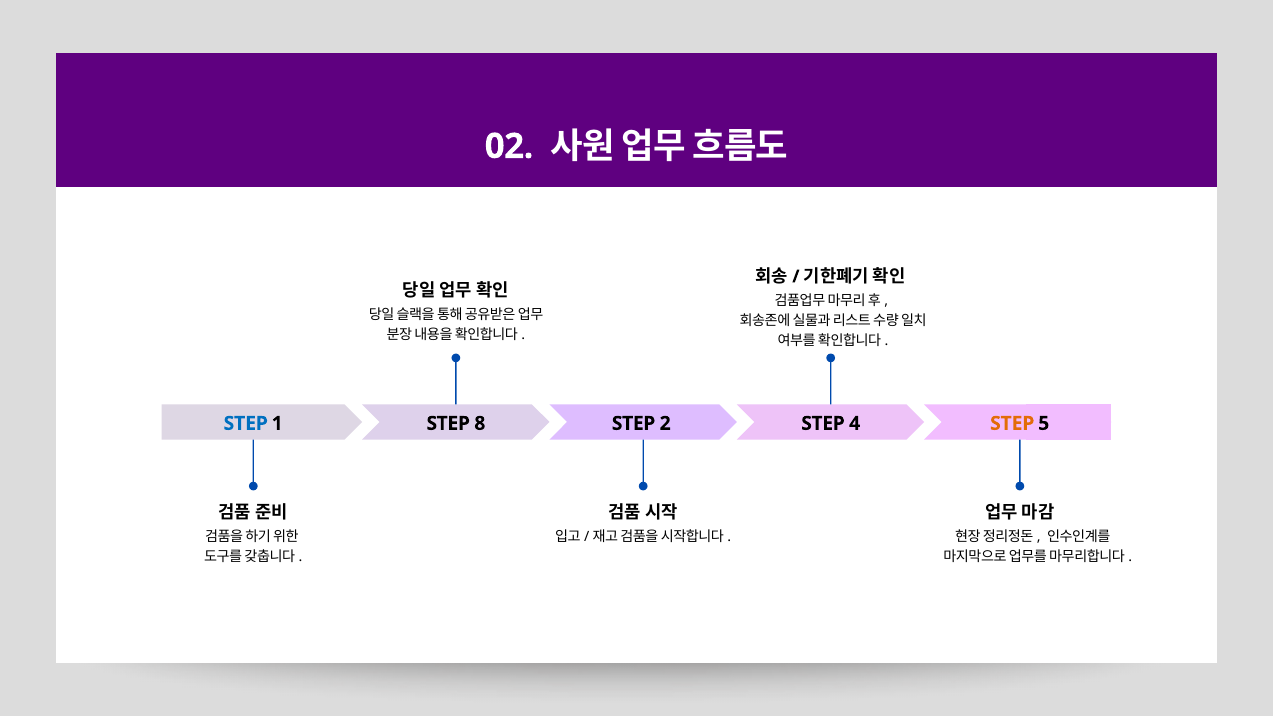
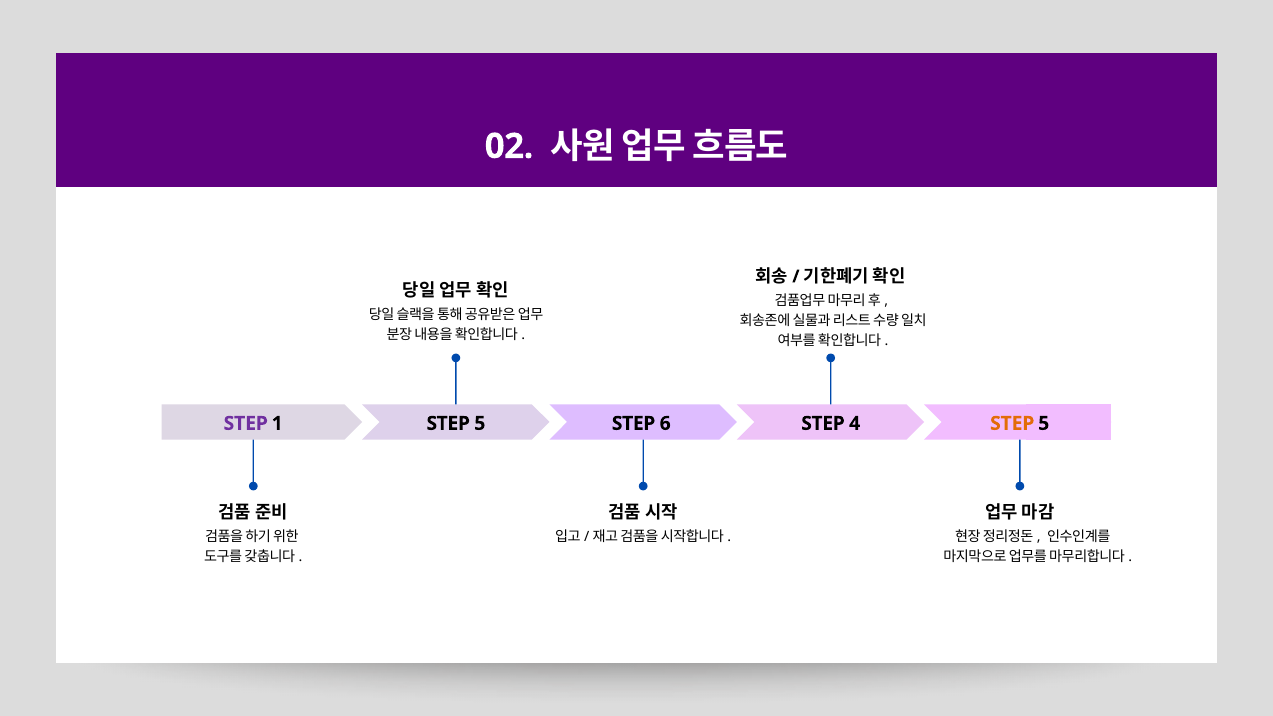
STEP colour: blue -> purple (246, 423)
1 STEP 8: 8 -> 5 (480, 423)
2: 2 -> 6 (665, 423)
